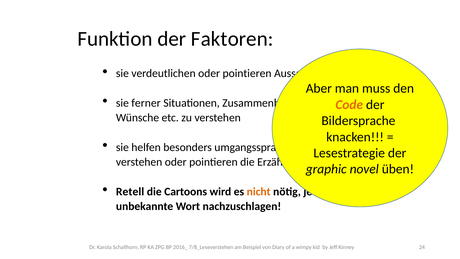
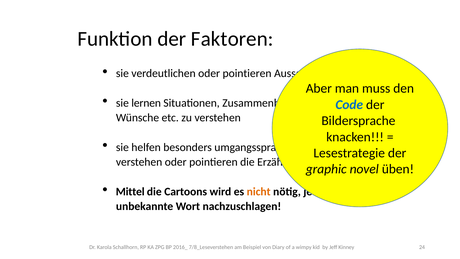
ferner: ferner -> lernen (146, 103)
Code colour: orange -> blue (349, 105)
Retell: Retell -> Mittel (130, 191)
